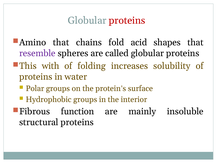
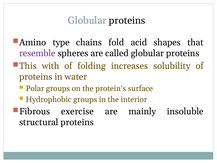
proteins colour: red -> black (127, 20)
Amino that: that -> type (61, 42)
function: function -> exercise (77, 111)
